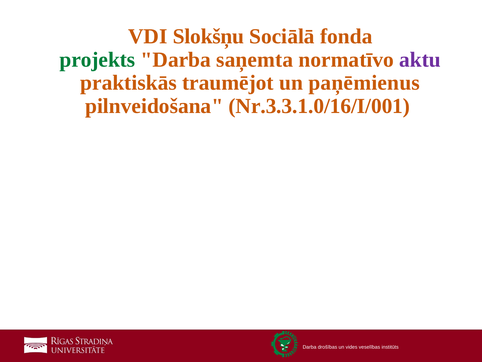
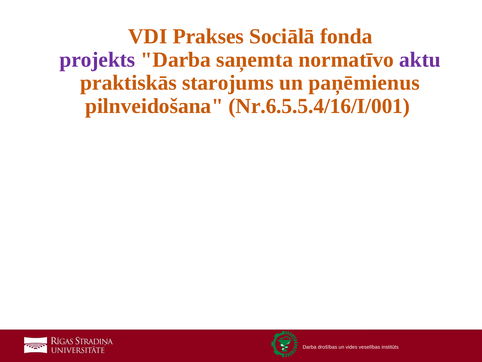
Slokšņu: Slokšņu -> Prakses (208, 36)
projekts colour: green -> purple (97, 60)
traumējot: traumējot -> starojums (228, 83)
Nr.3.3.1.0/16/I/001: Nr.3.3.1.0/16/I/001 -> Nr.6.5.5.4/16/I/001 (319, 106)
